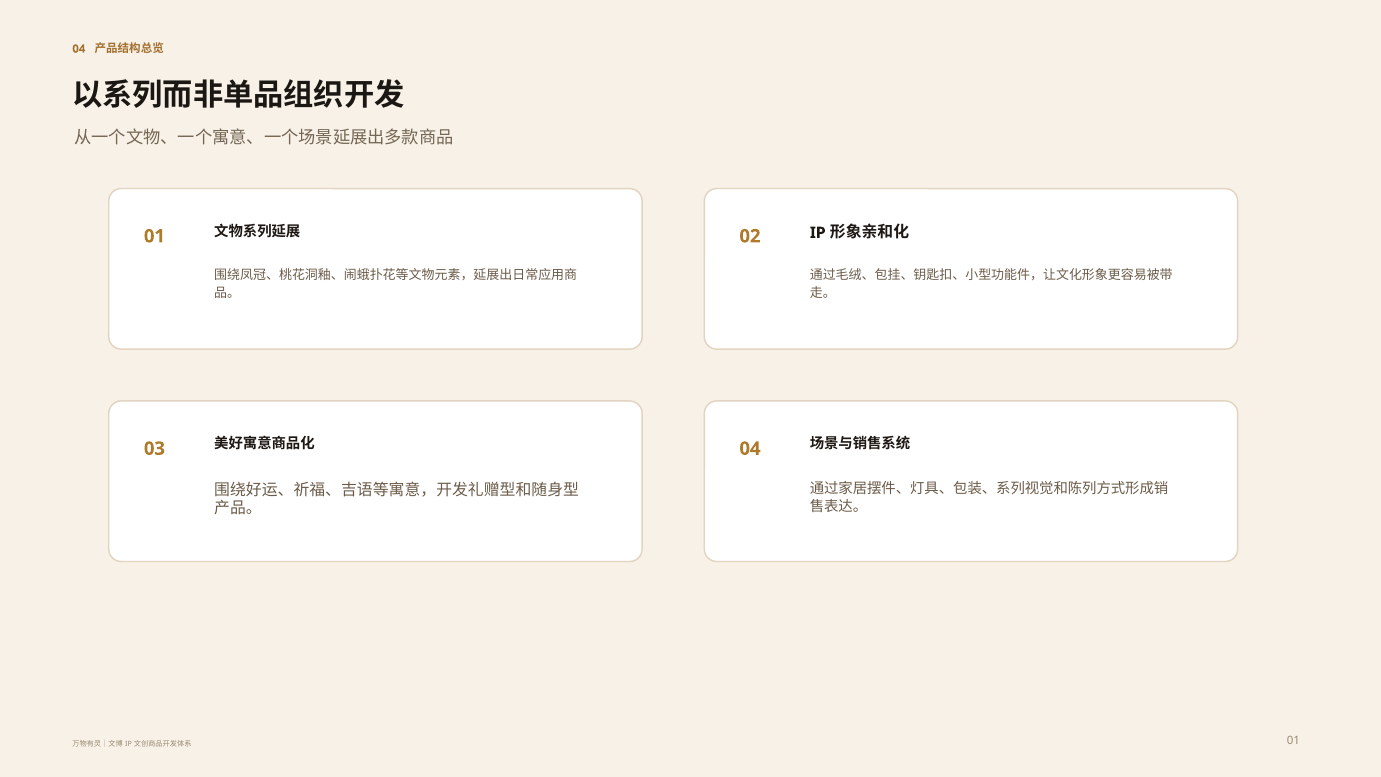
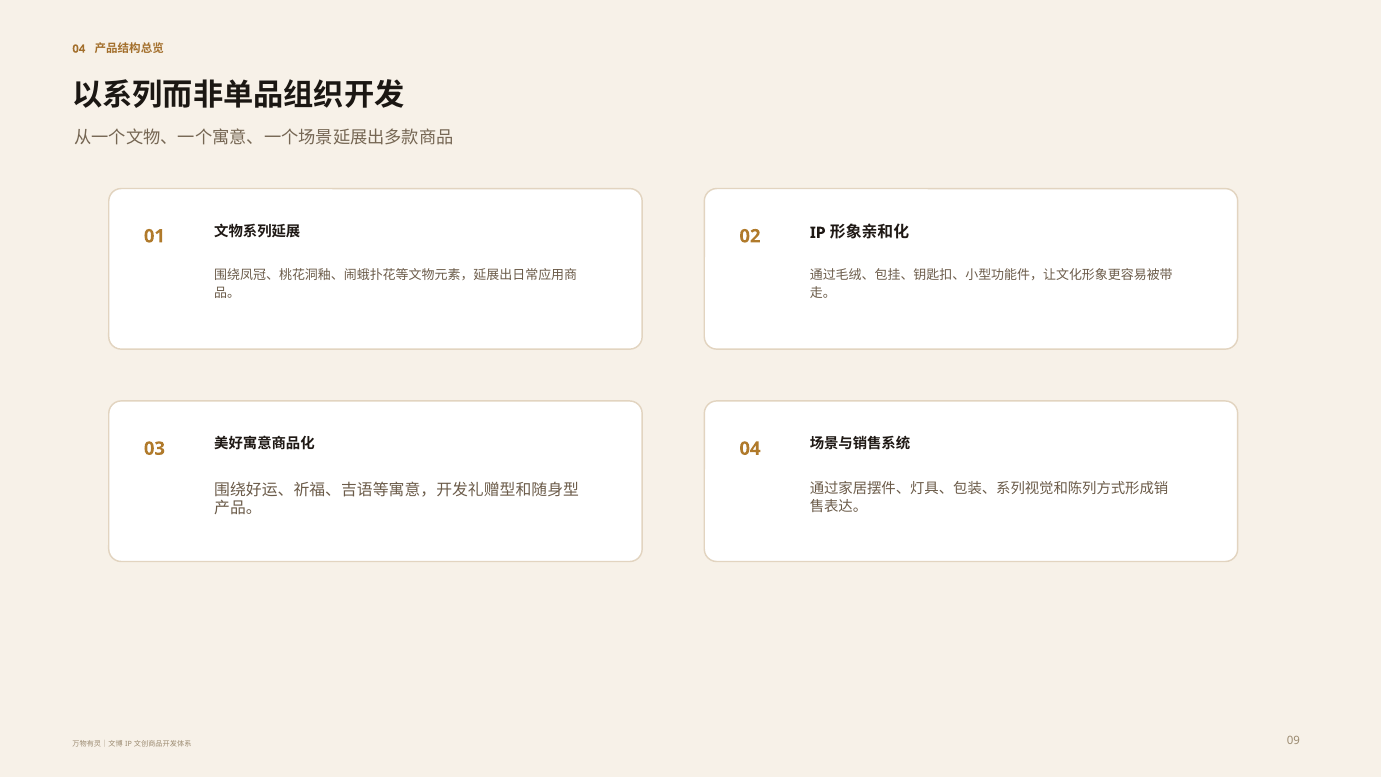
01: 01 -> 09 (1293, 741)
